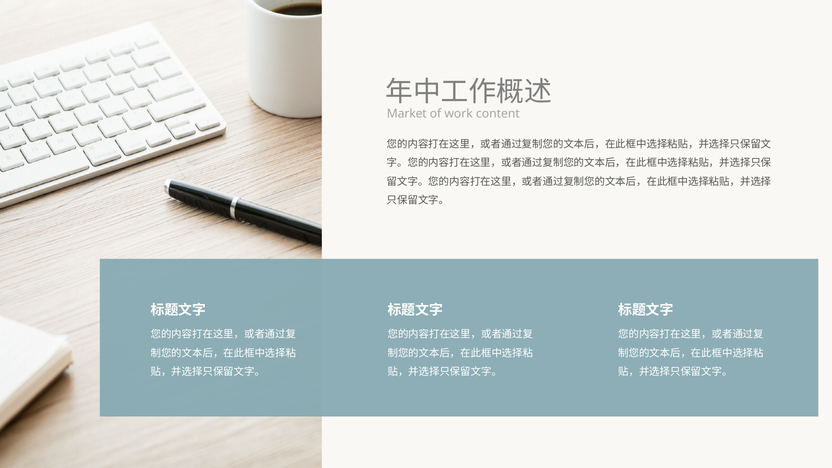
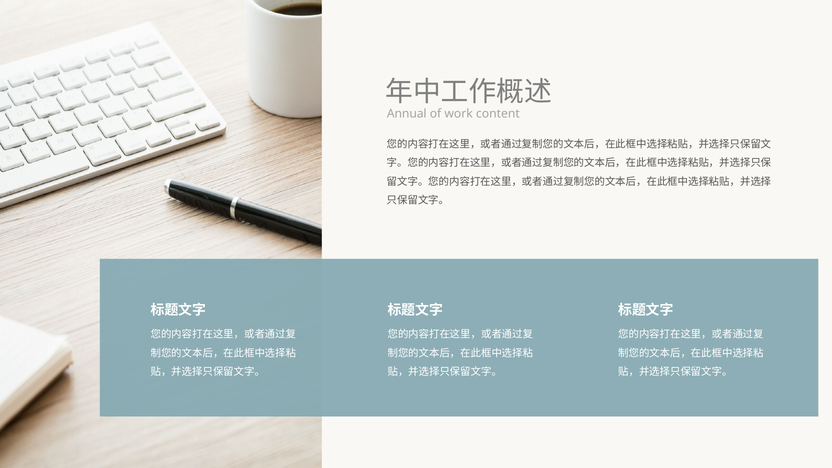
Market: Market -> Annual (407, 114)
